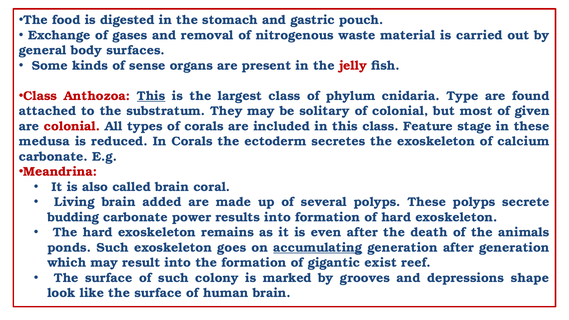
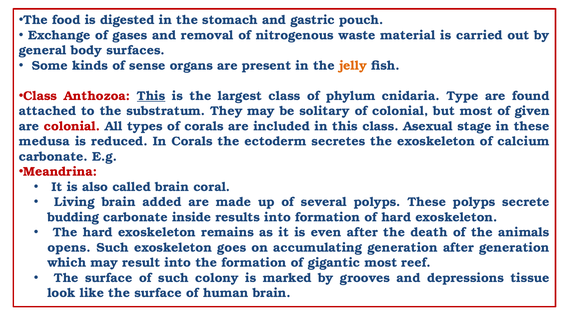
jelly colour: red -> orange (353, 66)
Feature: Feature -> Asexual (428, 126)
power: power -> inside (192, 217)
ponds: ponds -> opens (69, 248)
accumulating underline: present -> none (318, 248)
gigantic exist: exist -> most (381, 263)
shape: shape -> tissue (530, 278)
